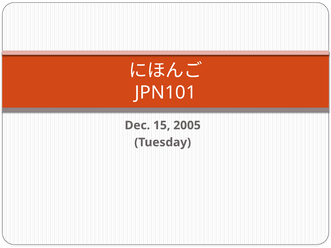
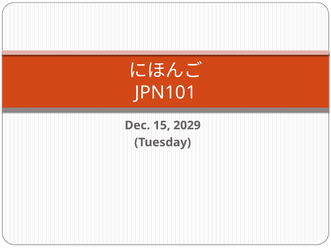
2005: 2005 -> 2029 (187, 125)
